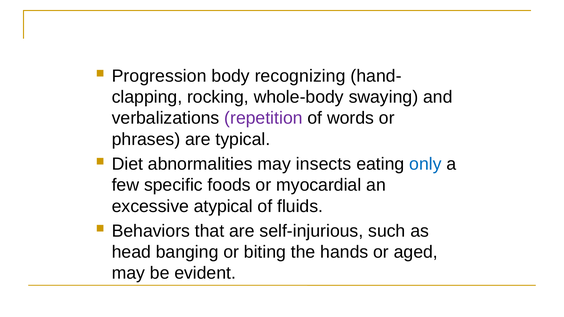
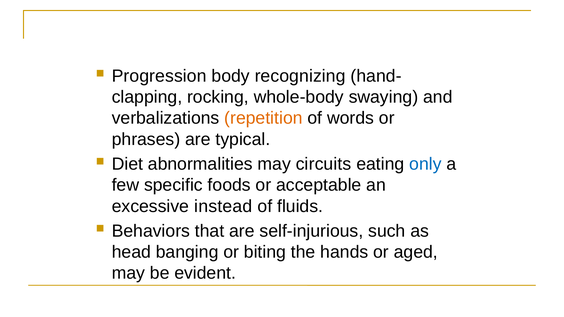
repetition colour: purple -> orange (263, 118)
insects: insects -> circuits (324, 164)
myocardial: myocardial -> acceptable (319, 185)
atypical: atypical -> instead (223, 206)
